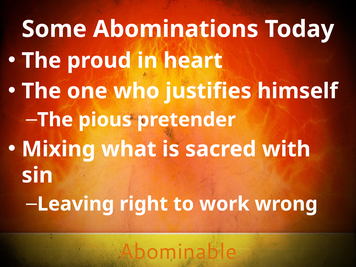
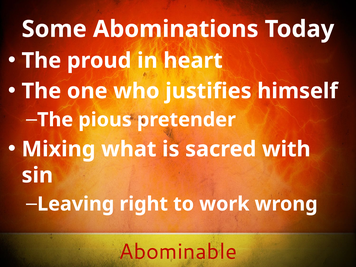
Abominable colour: orange -> red (178, 252)
